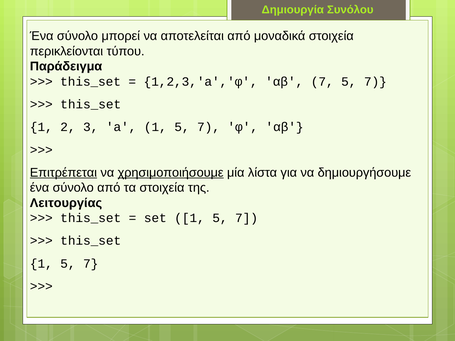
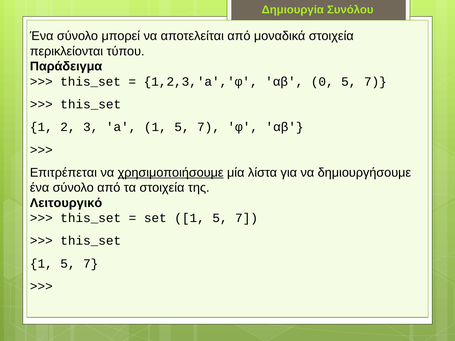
αβ 7: 7 -> 0 (322, 82)
Επιτρέπεται underline: present -> none (63, 173)
Λειτουργίας: Λειτουργίας -> Λειτουργικό (66, 203)
